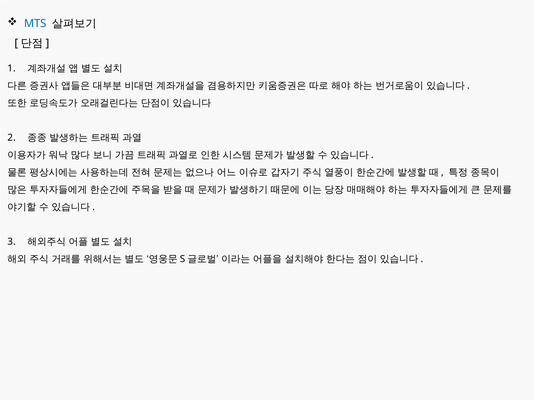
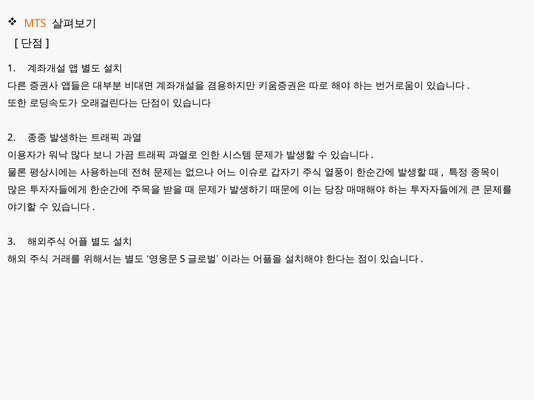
MTS colour: blue -> orange (35, 24)
